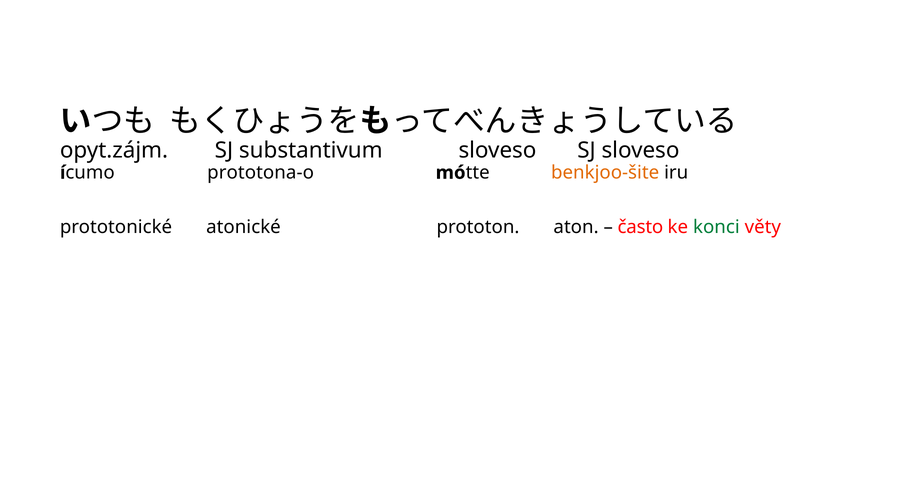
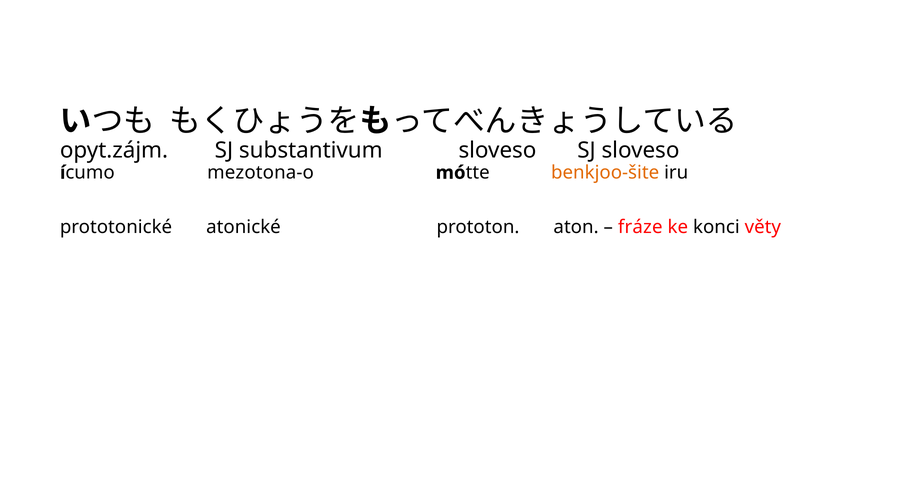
prototona-o: prototona-o -> mezotona-o (261, 173)
často: často -> fráze (640, 227)
konci colour: green -> black (716, 227)
